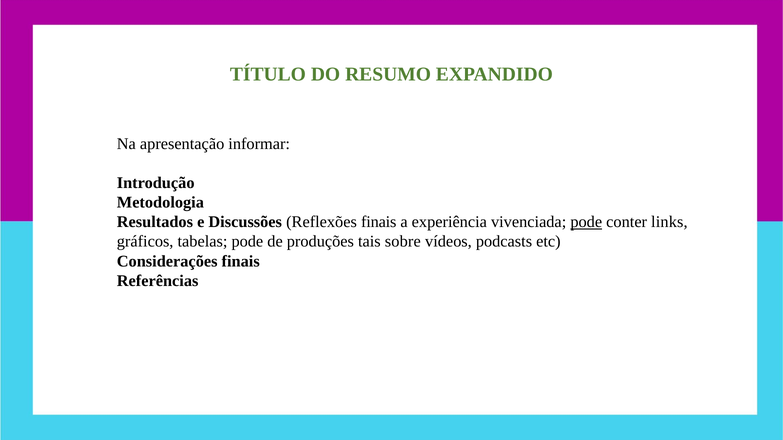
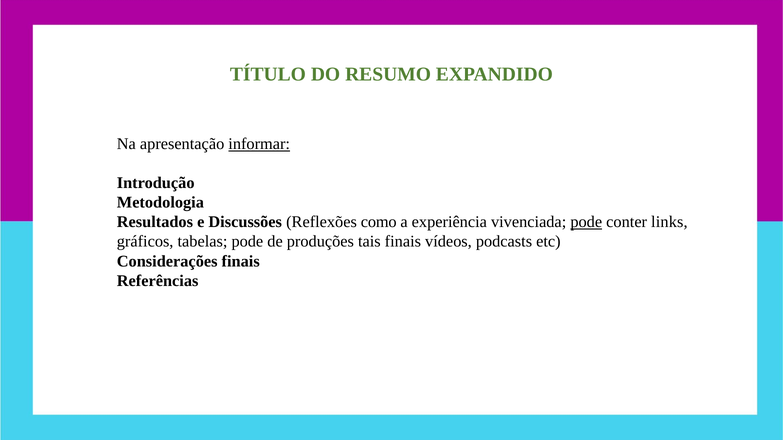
informar underline: none -> present (259, 144)
Reflexões finais: finais -> como (379, 222)
tais sobre: sobre -> finais (403, 242)
